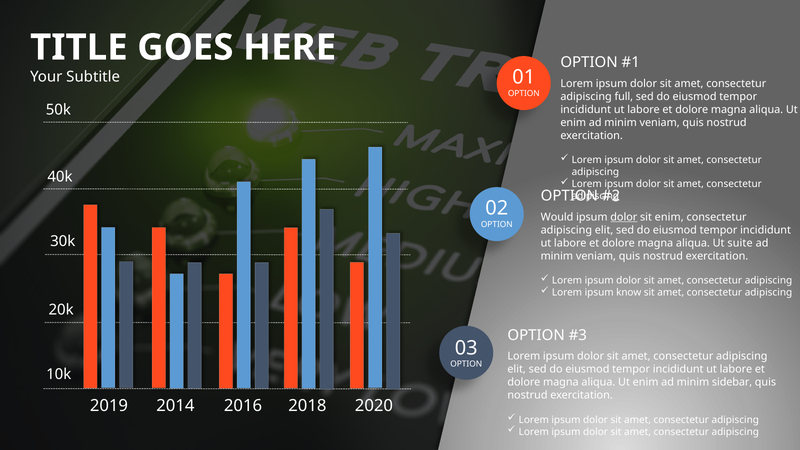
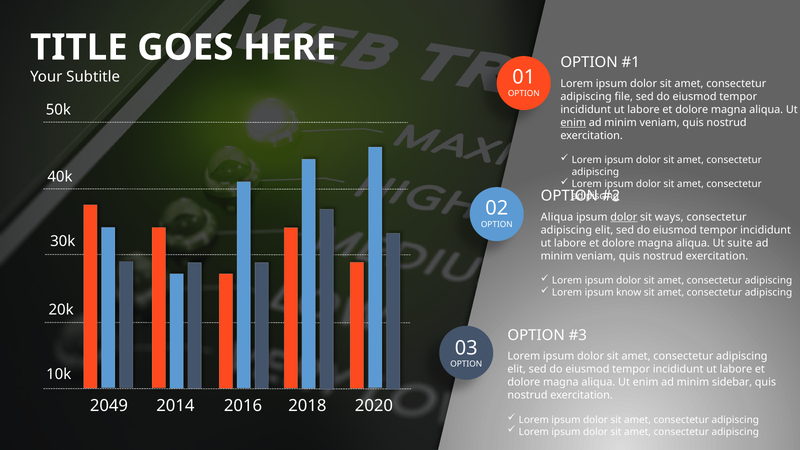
full: full -> file (624, 97)
enim underline: none -> present (573, 123)
Would: Would -> Aliqua (557, 217)
sit enim: enim -> ways (669, 217)
2019: 2019 -> 2049 (109, 406)
